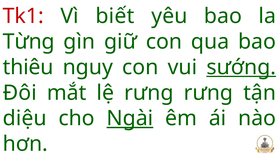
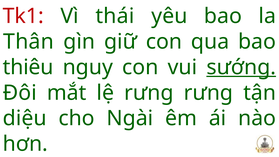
biết: biết -> thái (115, 16)
Từng: Từng -> Thân (29, 42)
Ngài underline: present -> none (130, 118)
